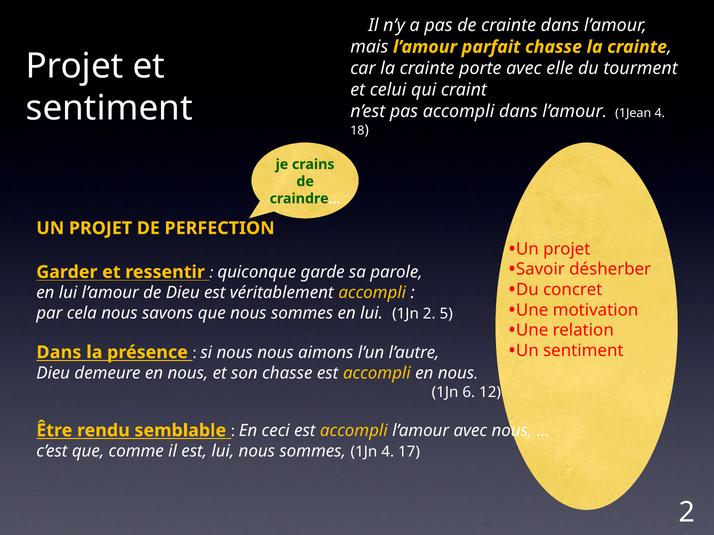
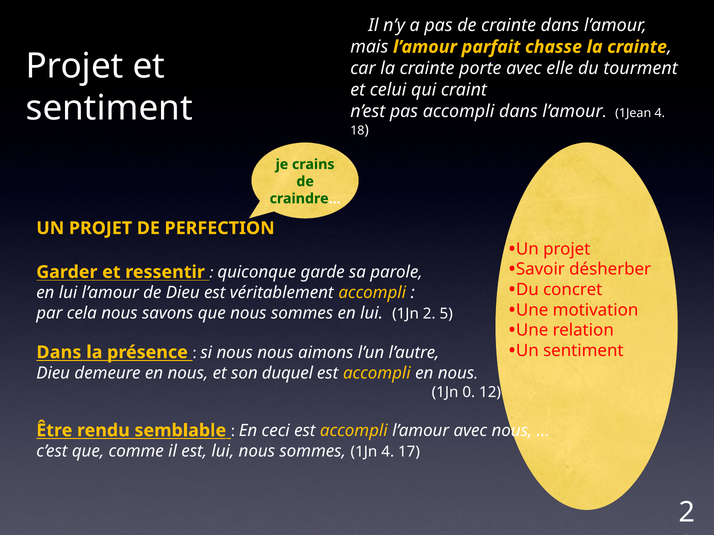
son chasse: chasse -> duquel (287, 373)
1Jn 6: 6 -> 0 (469, 393)
